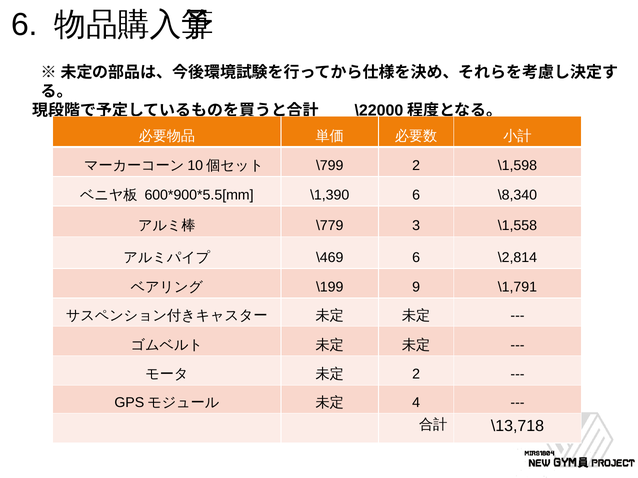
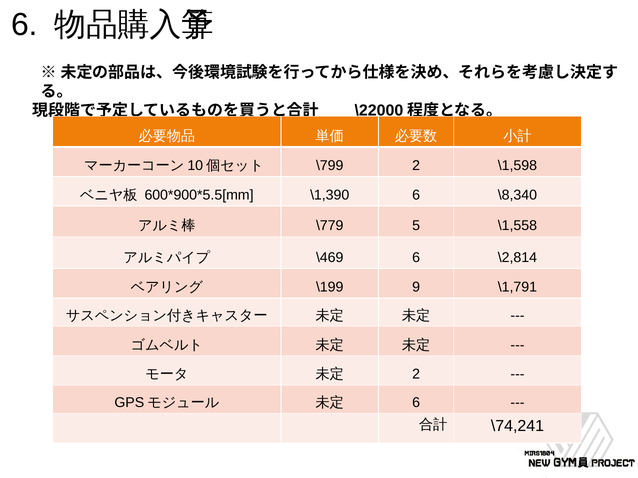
3: 3 -> 5 (416, 226)
4: 4 -> 6 (416, 403)
\13,718: \13,718 -> \74,241 (517, 426)
